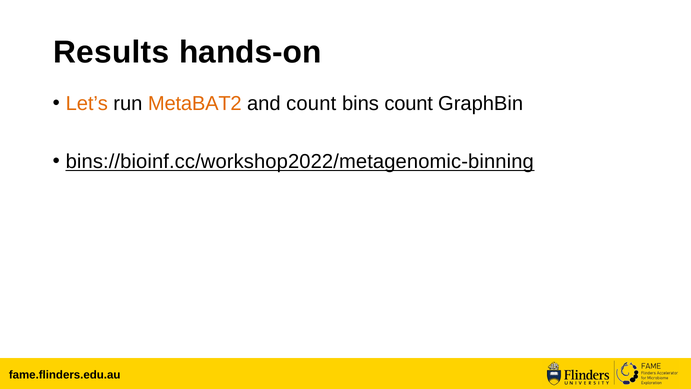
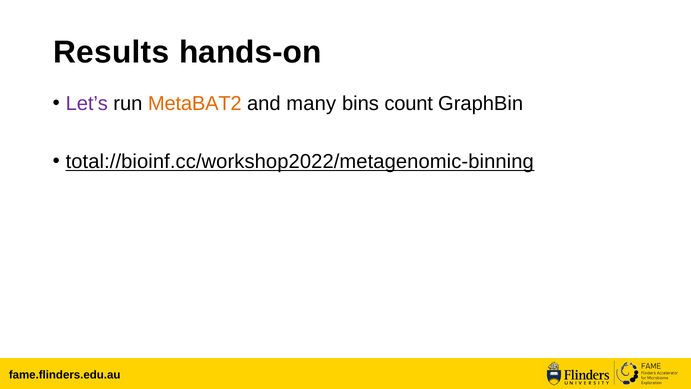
Let’s colour: orange -> purple (87, 103)
and count: count -> many (311, 103)
bins://bioinf.cc/workshop2022/metagenomic-binning: bins://bioinf.cc/workshop2022/metagenomic-binning -> total://bioinf.cc/workshop2022/metagenomic-binning (300, 161)
